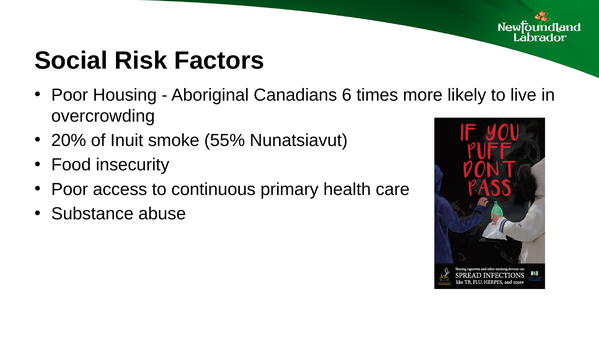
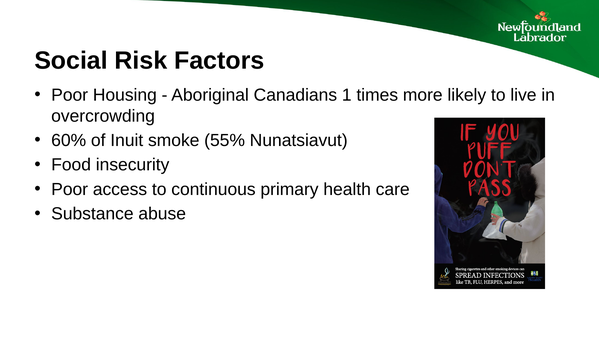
6: 6 -> 1 (347, 95)
20%: 20% -> 60% (69, 140)
